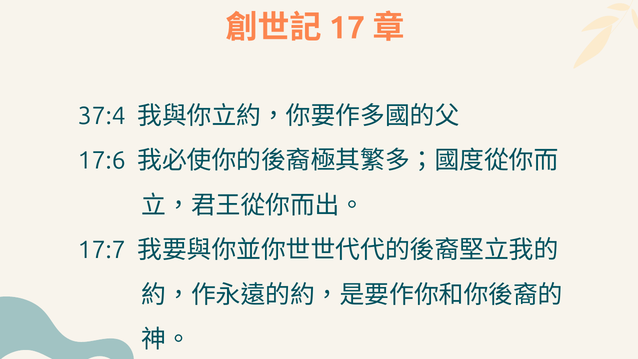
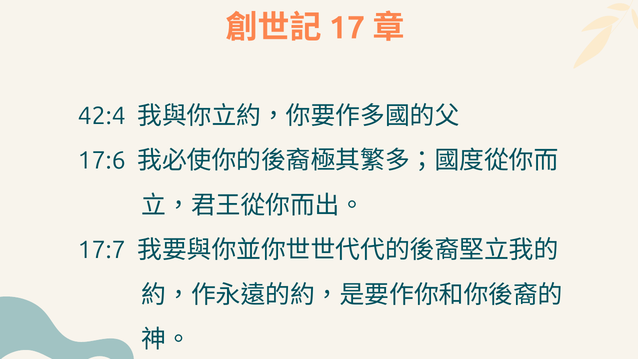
37:4: 37:4 -> 42:4 (102, 116)
